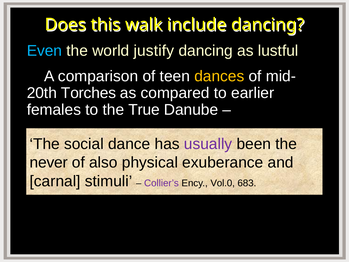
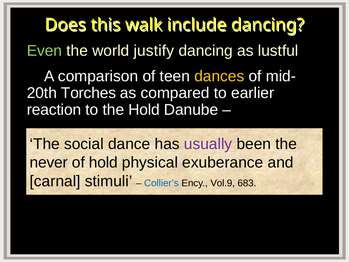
Even colour: light blue -> light green (44, 51)
females: females -> reaction (54, 110)
the True: True -> Hold (144, 110)
of also: also -> hold (103, 162)
Collier’s colour: purple -> blue (161, 183)
Vol.0: Vol.0 -> Vol.9 (223, 183)
